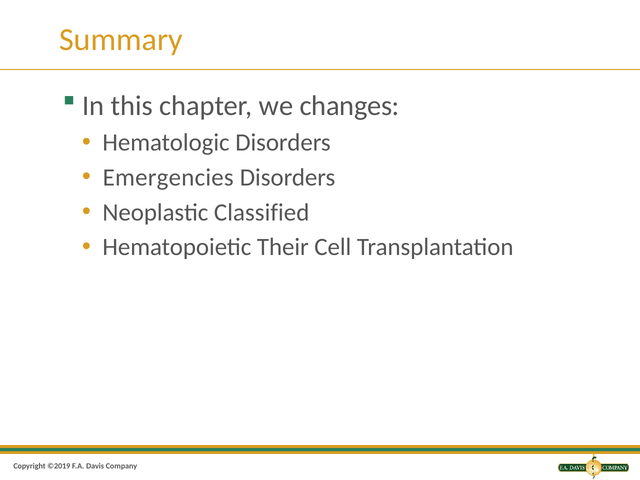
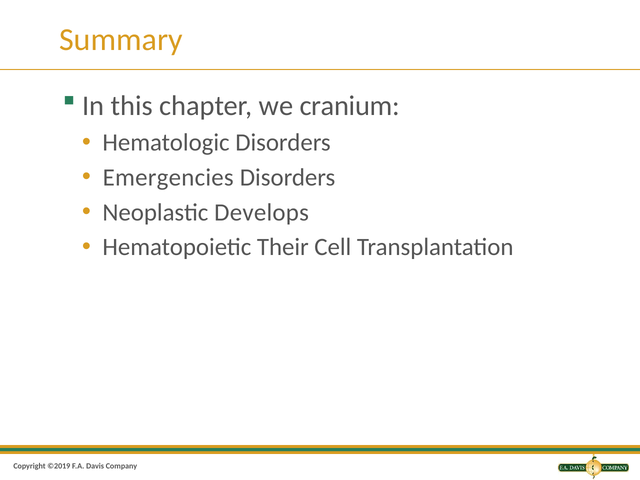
changes: changes -> cranium (350, 106)
Classified: Classified -> Develops (262, 212)
